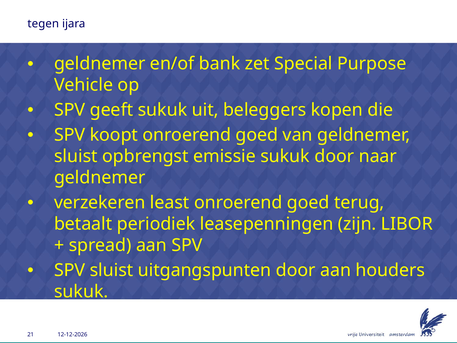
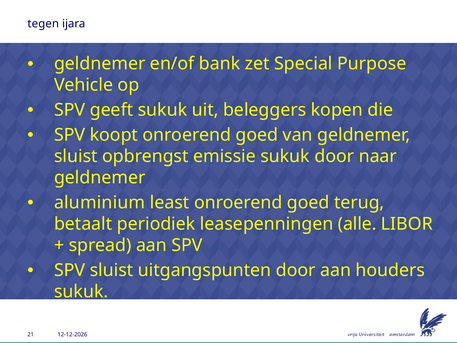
verzekeren: verzekeren -> aluminium (100, 202)
zijn: zijn -> alle (357, 224)
